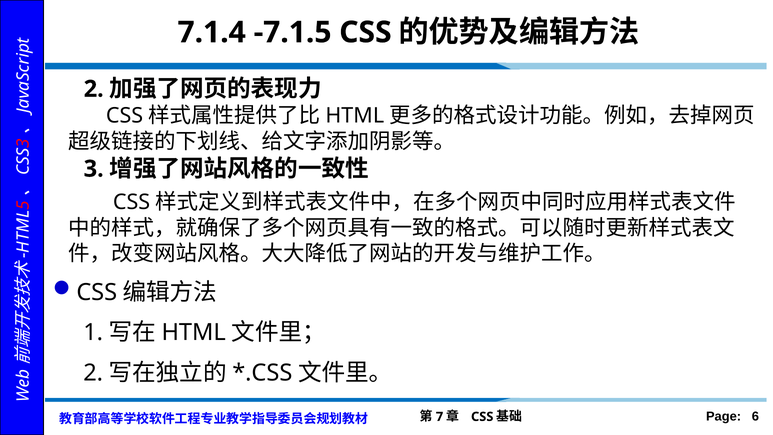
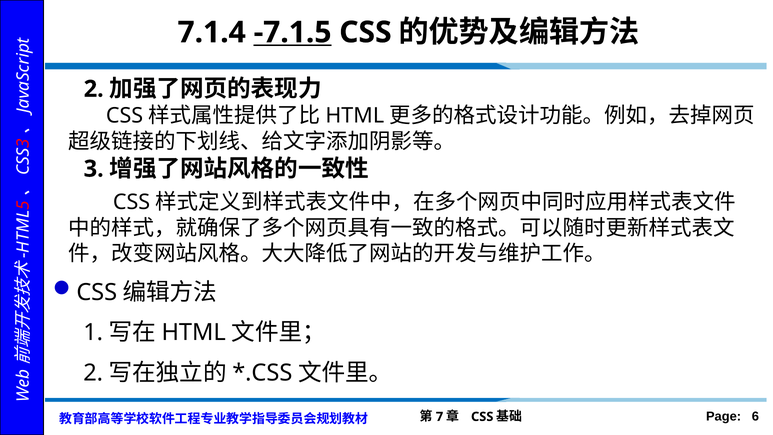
-7.1.5 underline: none -> present (293, 32)
